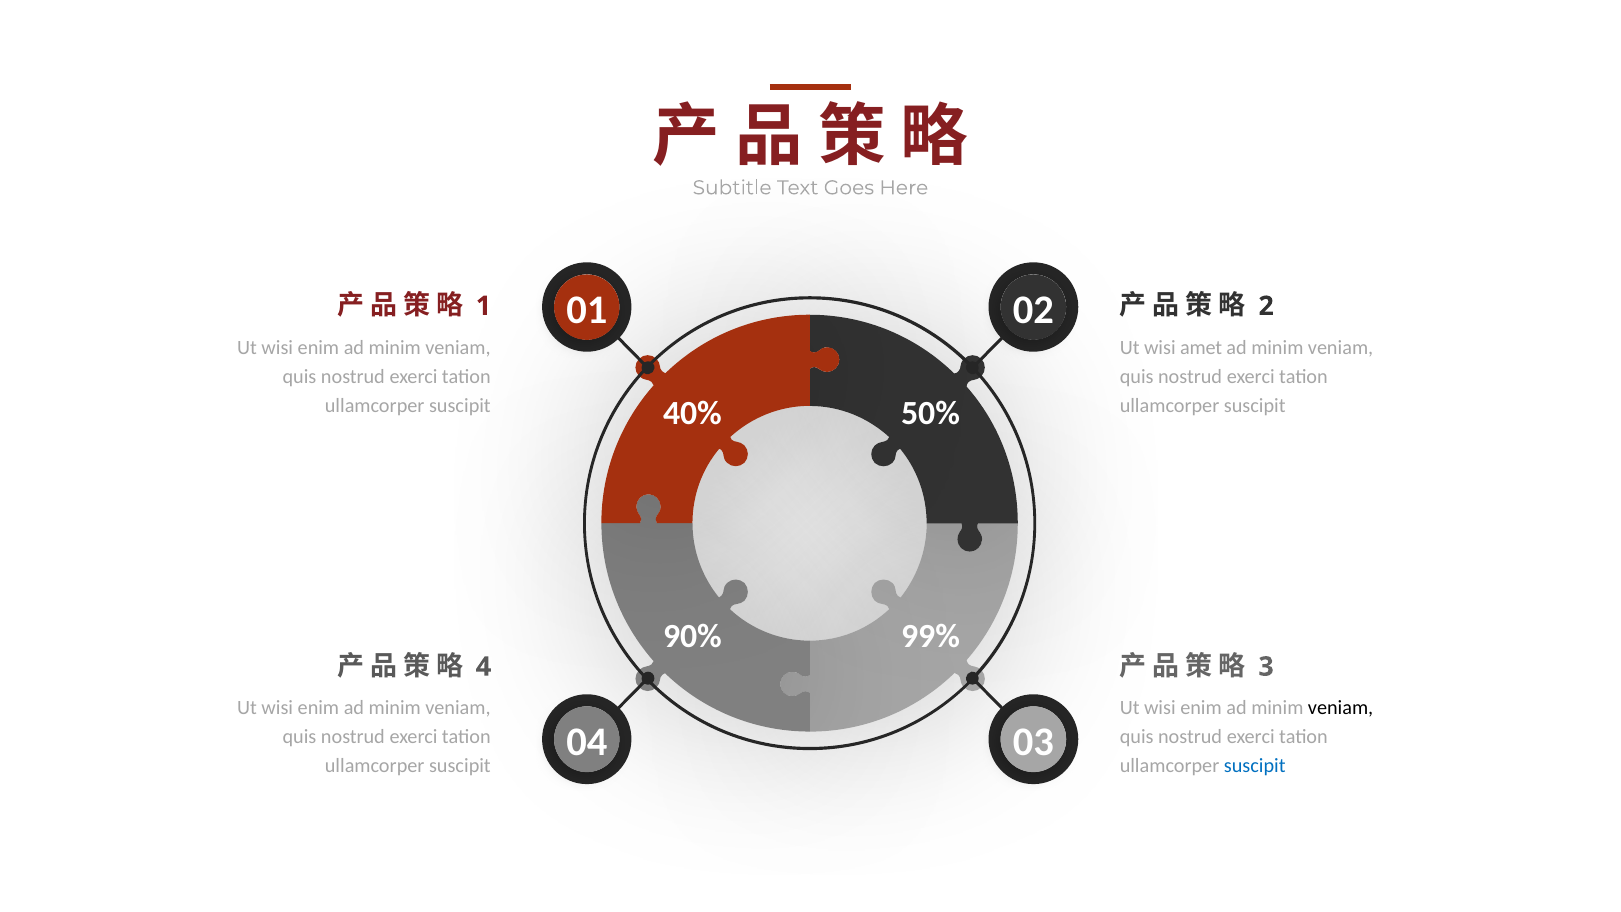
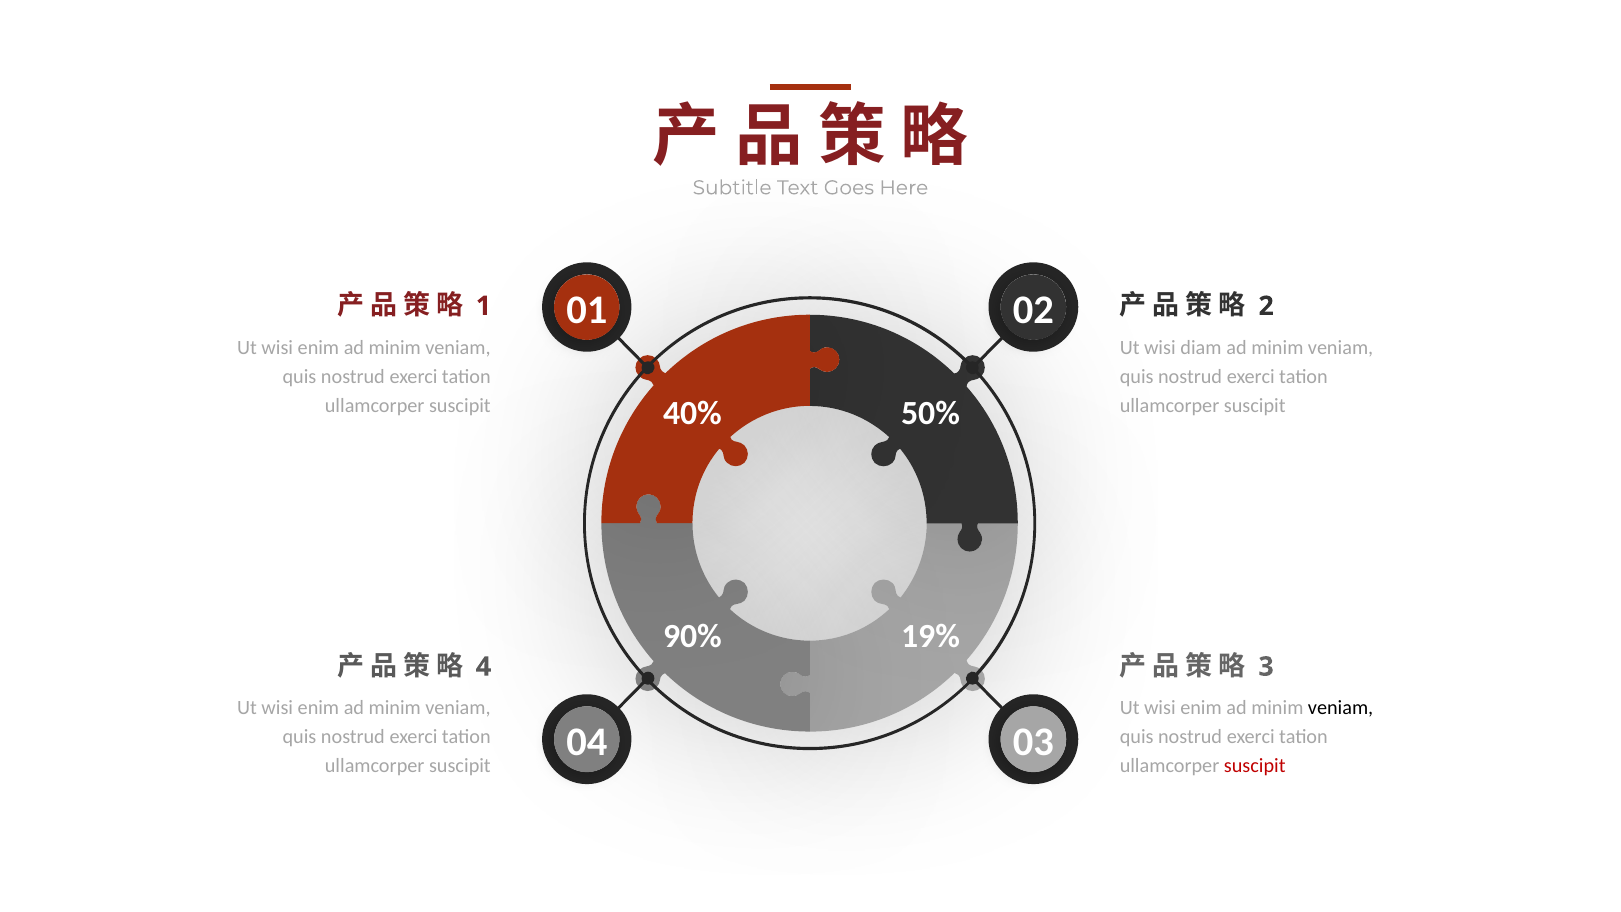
amet: amet -> diam (1201, 347)
99%: 99% -> 19% (931, 636)
suscipit colour: blue -> red (1255, 766)
